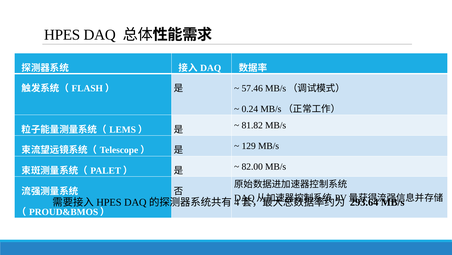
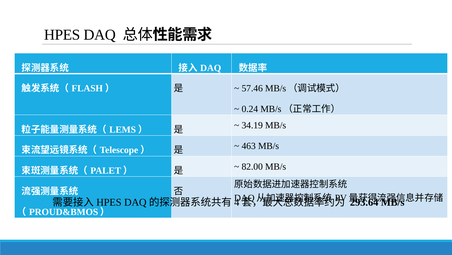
81.82: 81.82 -> 34.19 (252, 125)
129: 129 -> 463 (249, 146)
